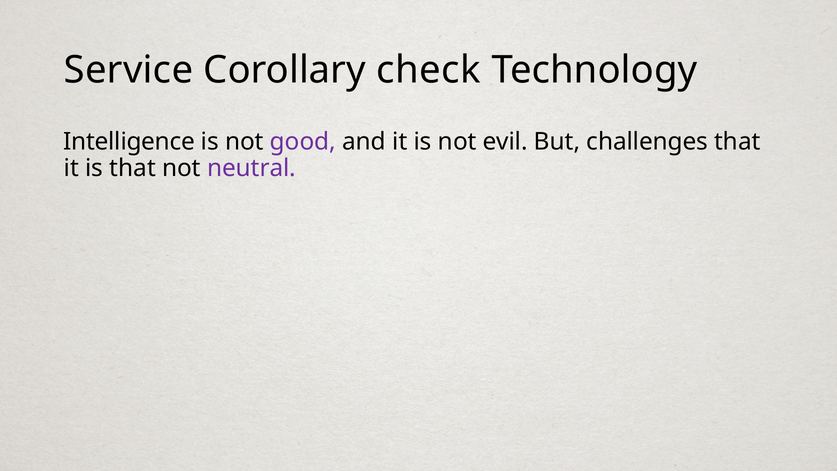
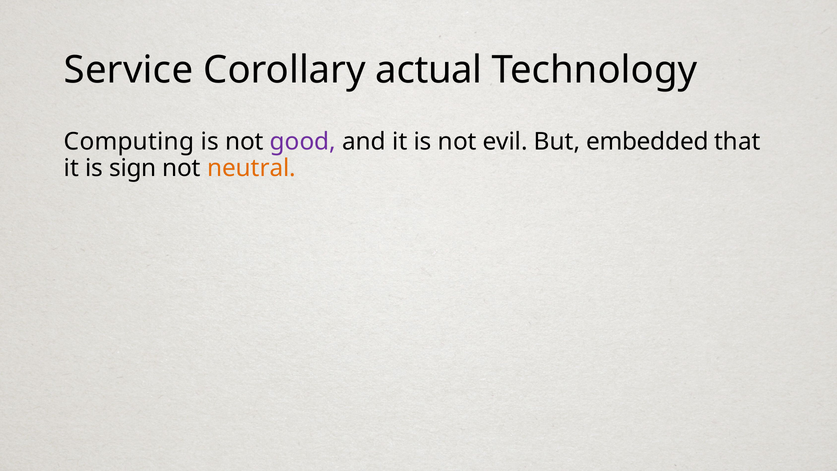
check: check -> actual (429, 70)
Intelligence: Intelligence -> Computing (129, 142)
challenges: challenges -> embedded (647, 142)
is that: that -> sign (133, 168)
neutral colour: purple -> orange (251, 168)
